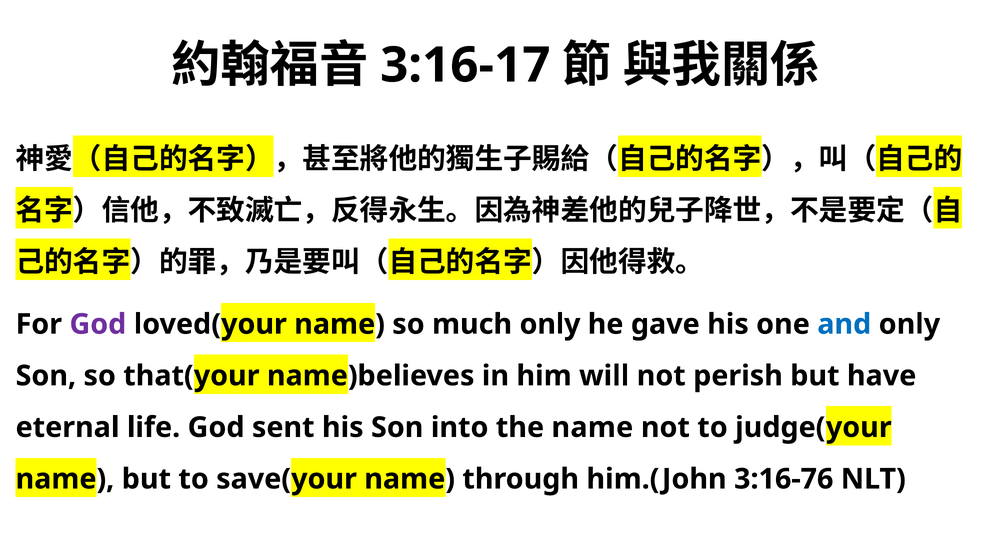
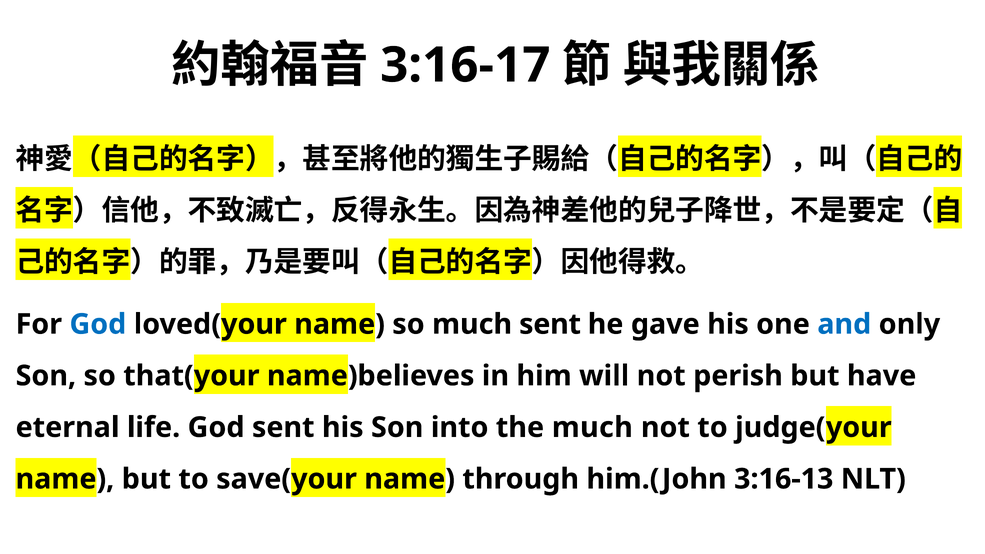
God colour: purple -> blue (98, 324)
much only: only -> sent (550, 324)
the name: name -> much (592, 427)
3:16-76: 3:16-76 -> 3:16-13 (784, 479)
